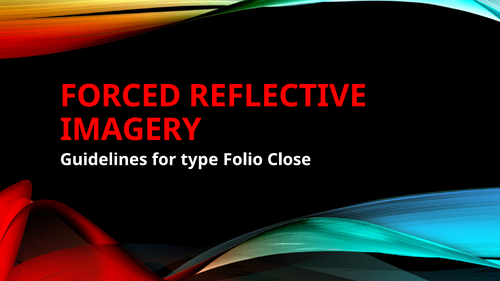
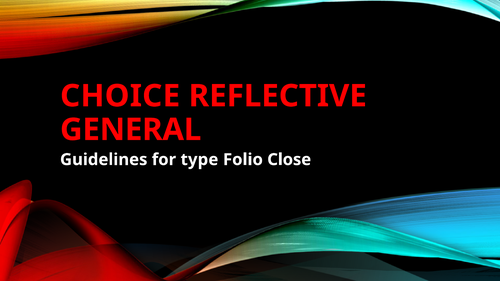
FORCED: FORCED -> CHOICE (120, 96)
IMAGERY: IMAGERY -> GENERAL (131, 130)
